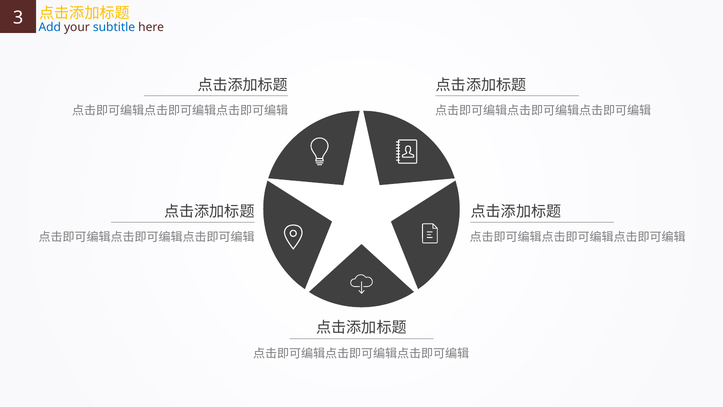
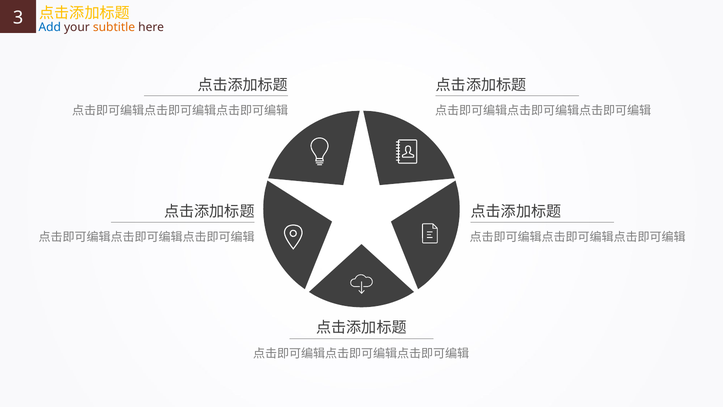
subtitle colour: blue -> orange (114, 27)
